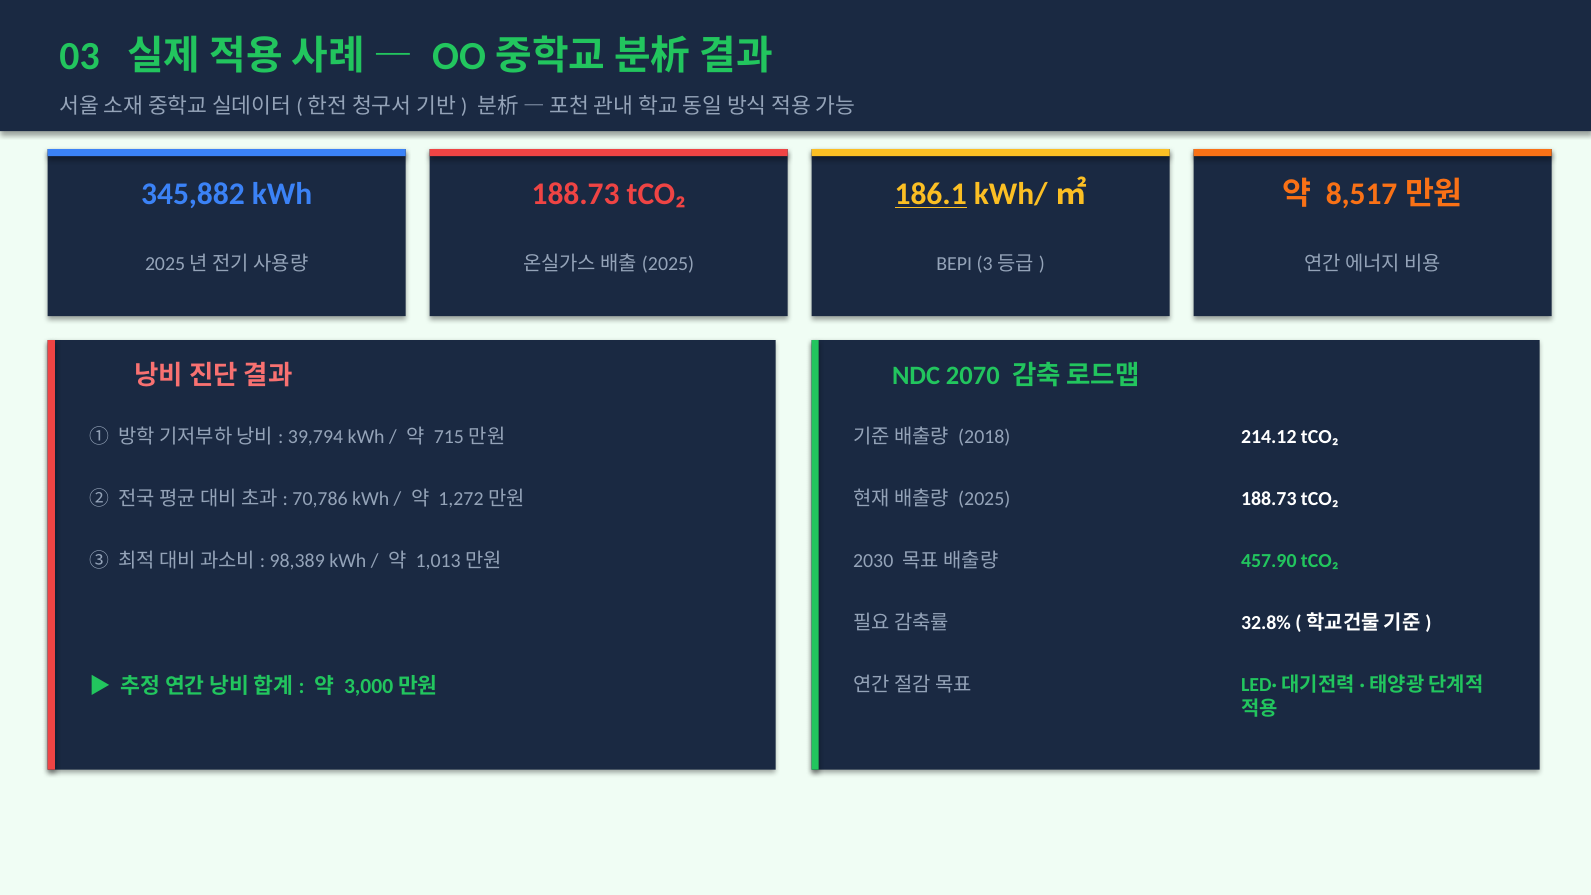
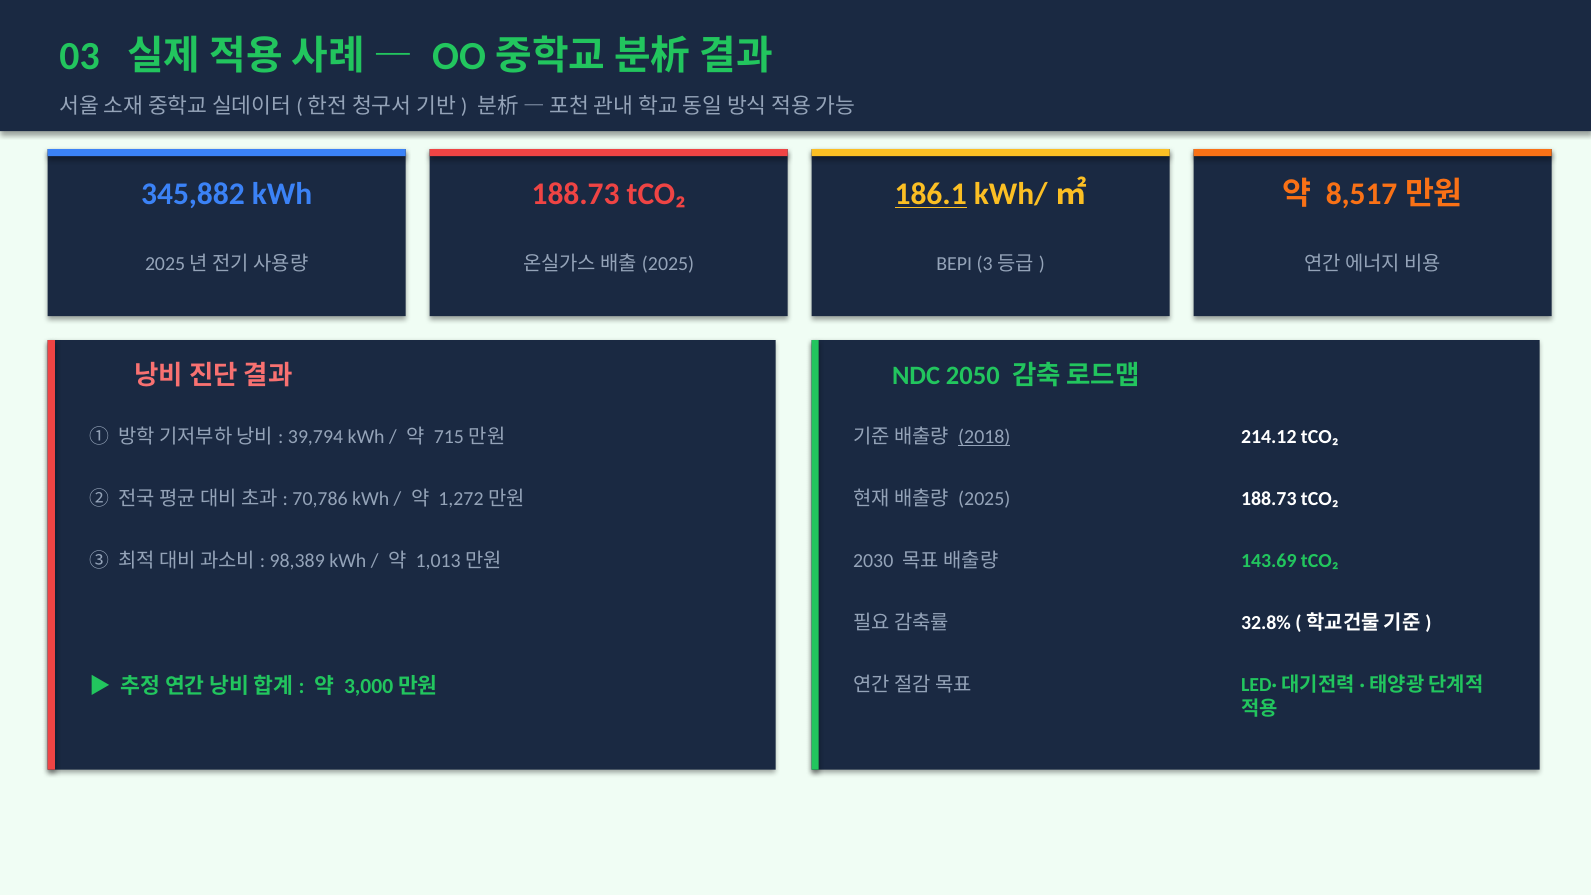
2070: 2070 -> 2050 (973, 376)
2018 underline: none -> present (984, 437)
457.90: 457.90 -> 143.69 (1269, 561)
